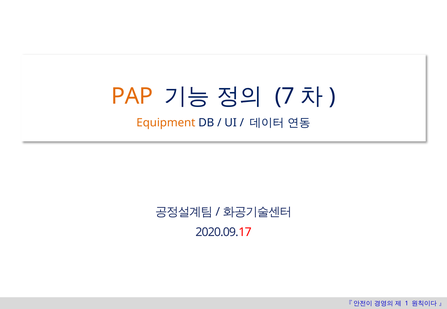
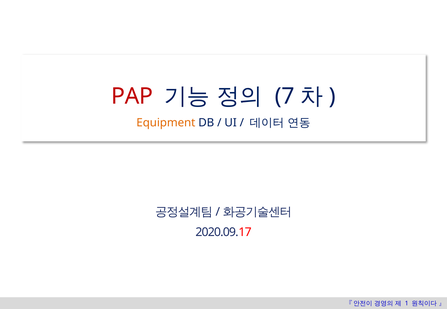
PAP colour: orange -> red (132, 96)
